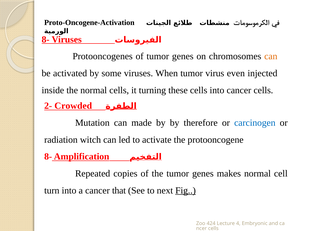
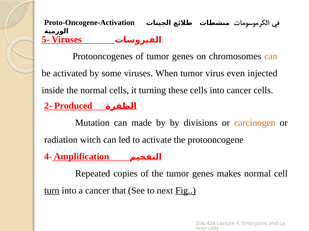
8-: 8- -> 5- (46, 40)
Crowded: Crowded -> Produced (73, 106)
therefore: therefore -> divisions (201, 123)
carcinogen colour: blue -> orange (255, 123)
8-: 8- -> 4- (48, 157)
turn underline: none -> present (52, 191)
